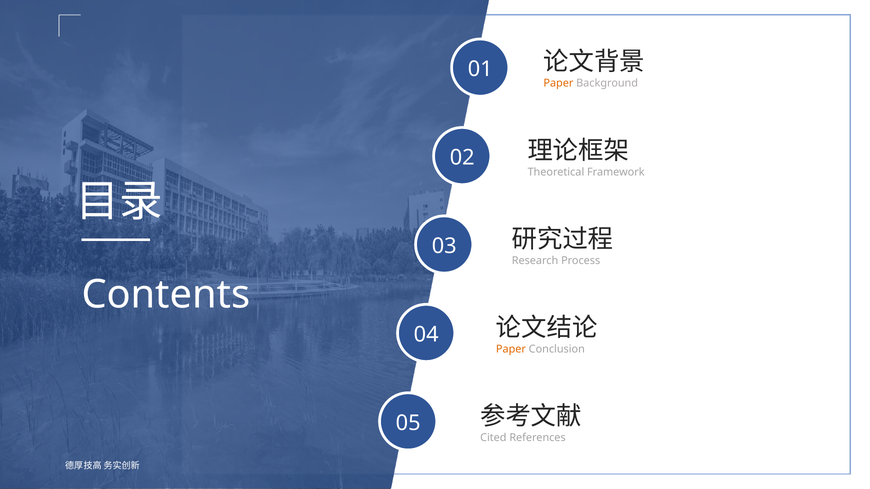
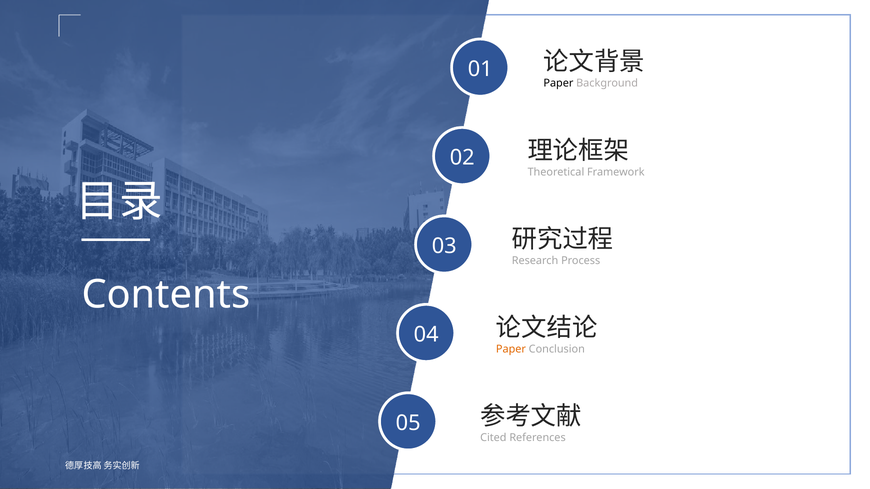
Paper colour: orange -> black (558, 83)
